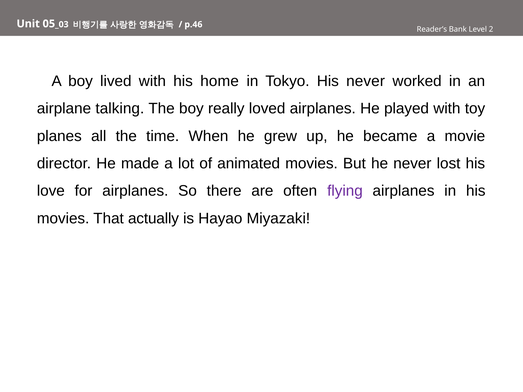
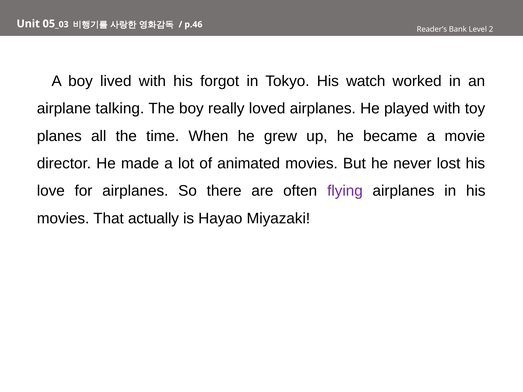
home: home -> forgot (220, 81)
His never: never -> watch (366, 81)
